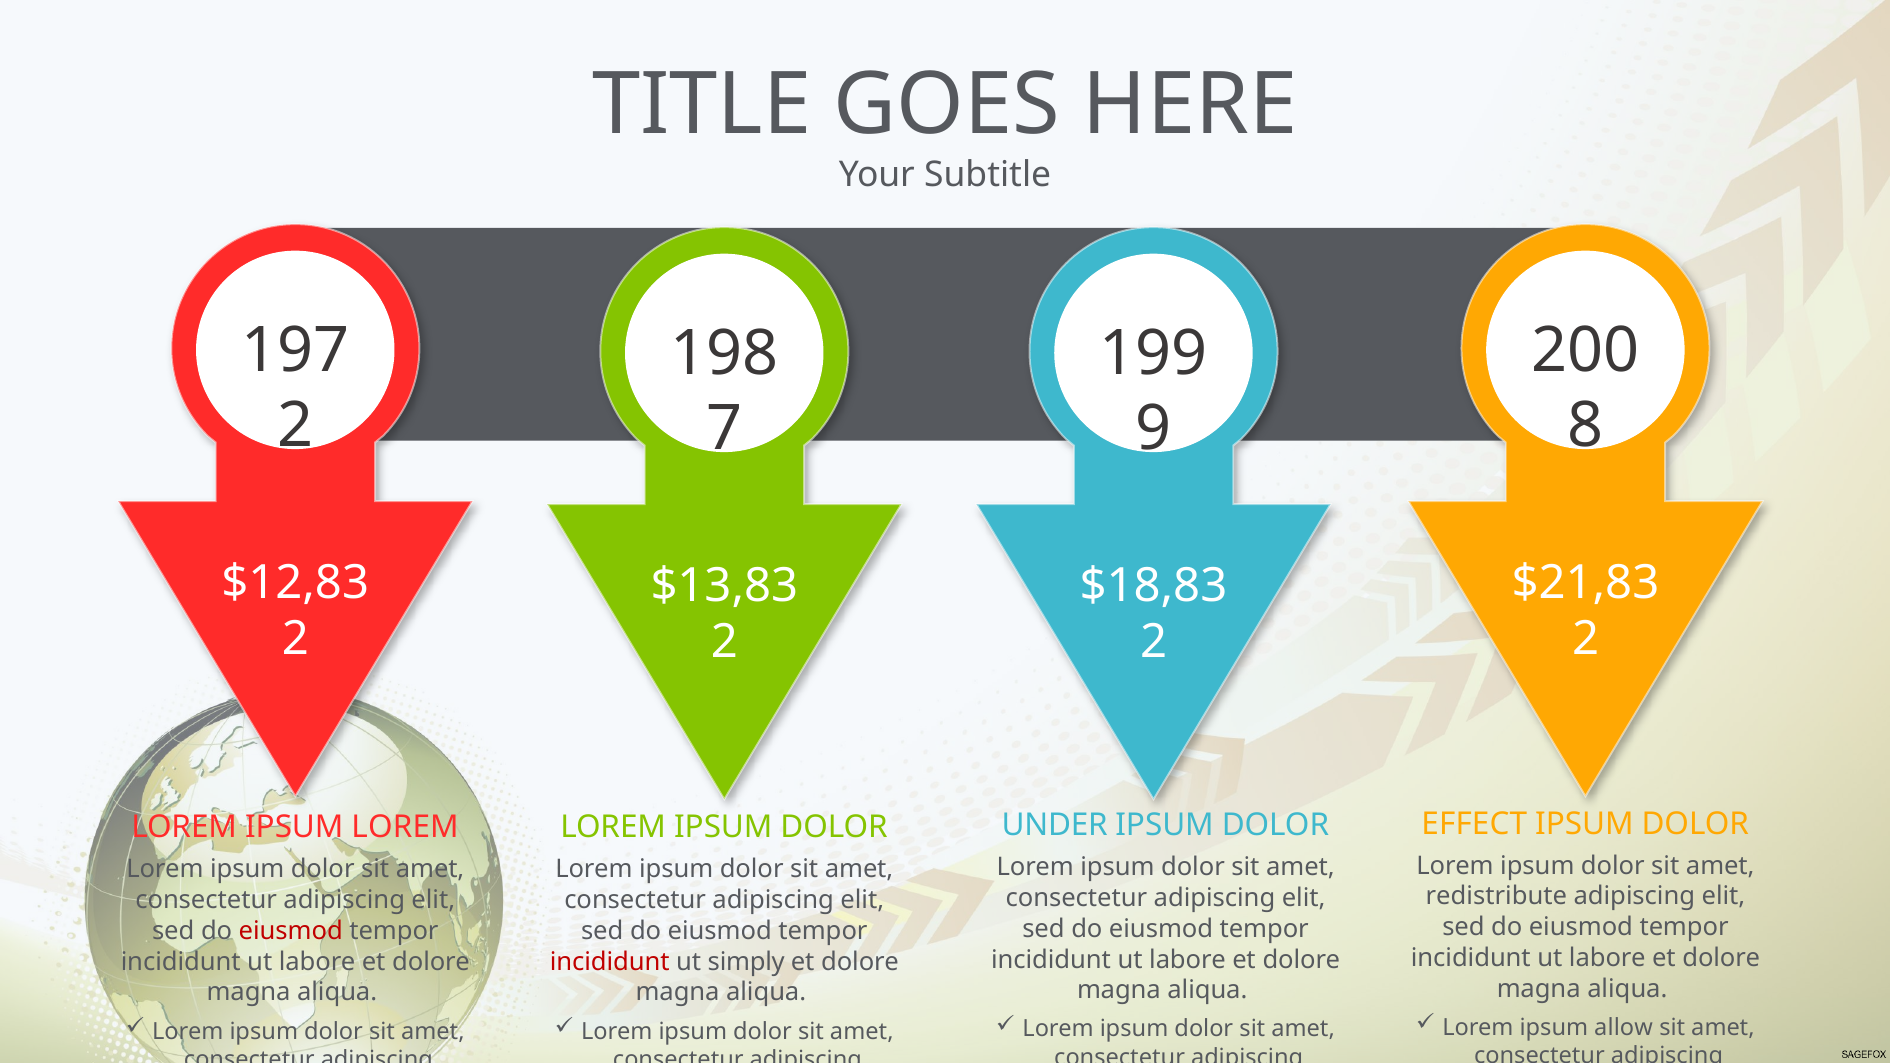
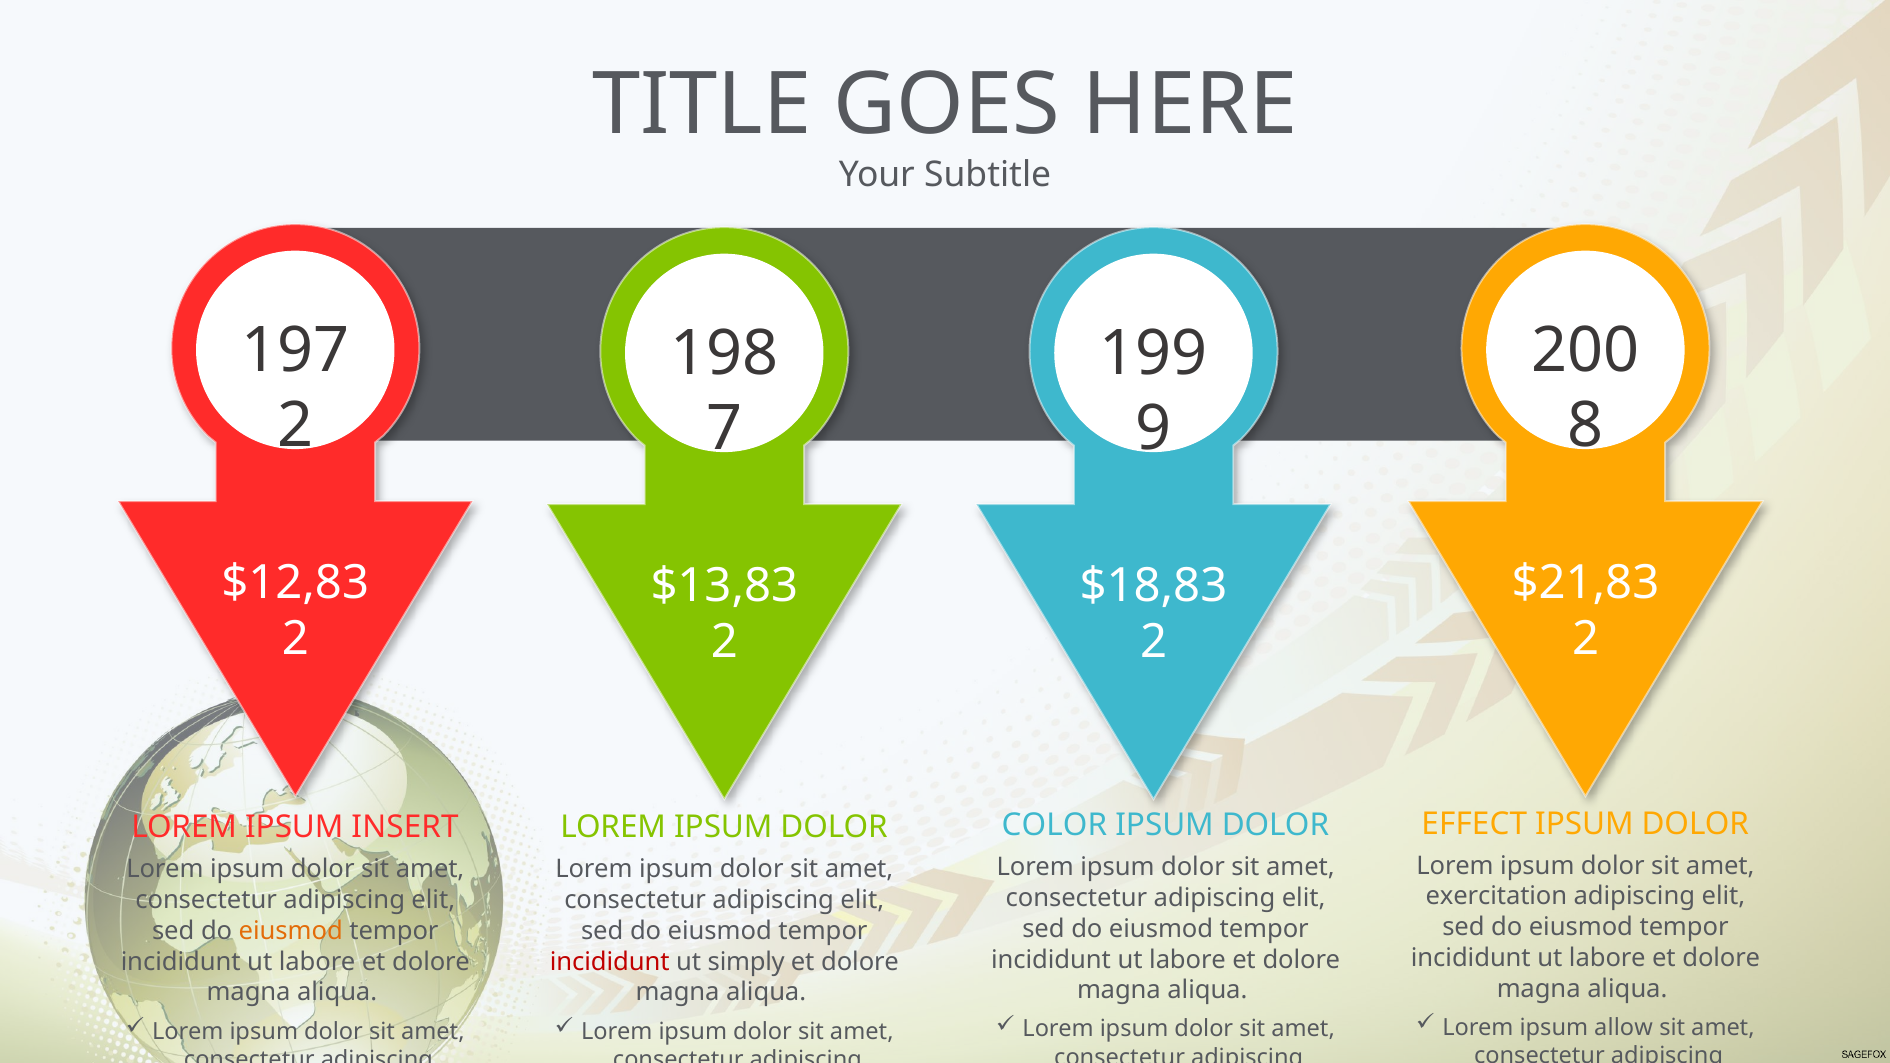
UNDER: UNDER -> COLOR (1054, 825)
IPSUM LOREM: LOREM -> INSERT (405, 827)
redistribute: redistribute -> exercitation (1496, 897)
eiusmod colour: red -> orange (291, 931)
